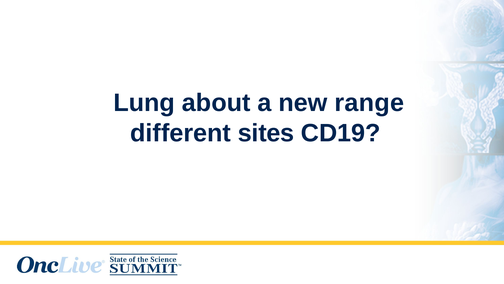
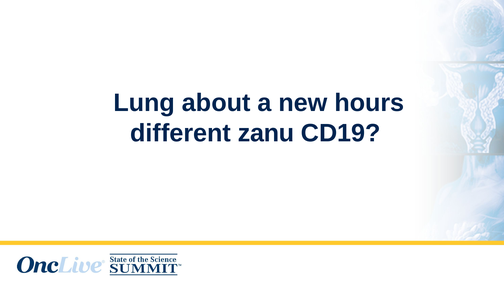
range: range -> hours (369, 103)
sites: sites -> zanu (266, 133)
